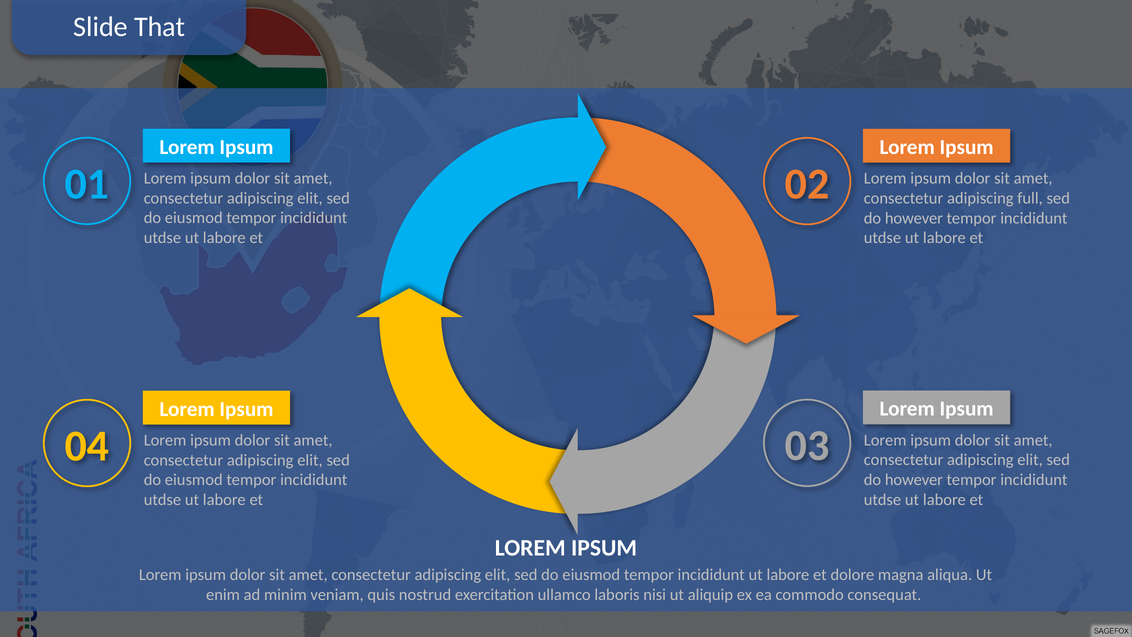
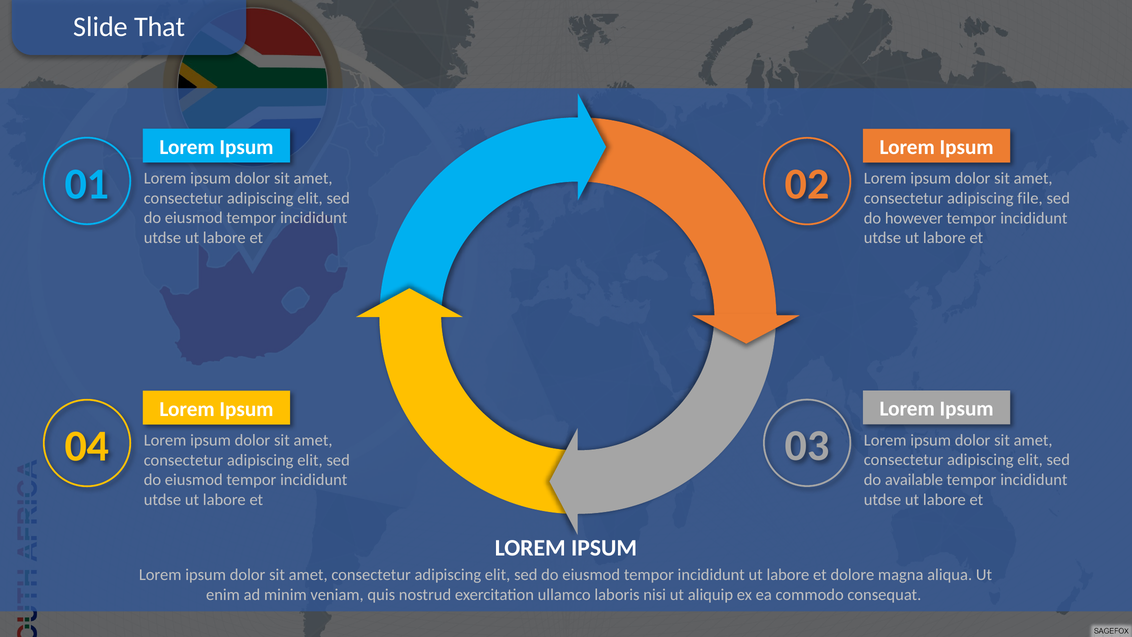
full: full -> file (1030, 198)
however: however -> available (914, 480)
